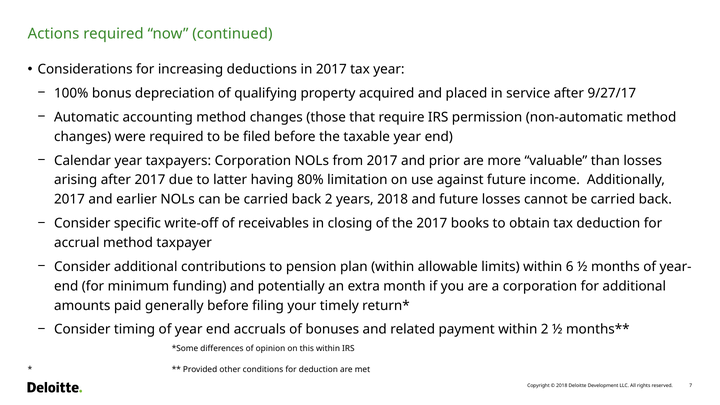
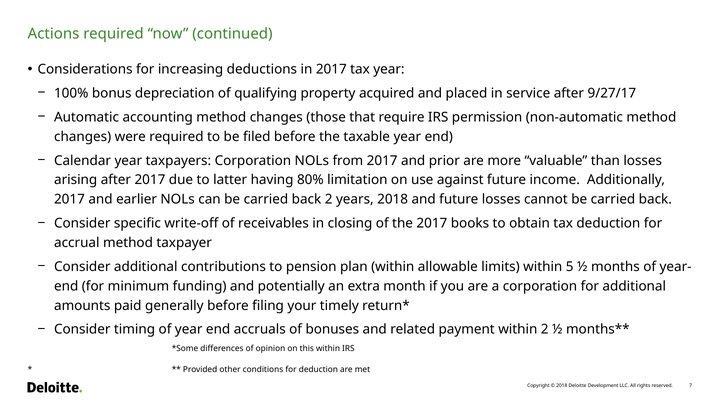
6: 6 -> 5 (570, 267)
